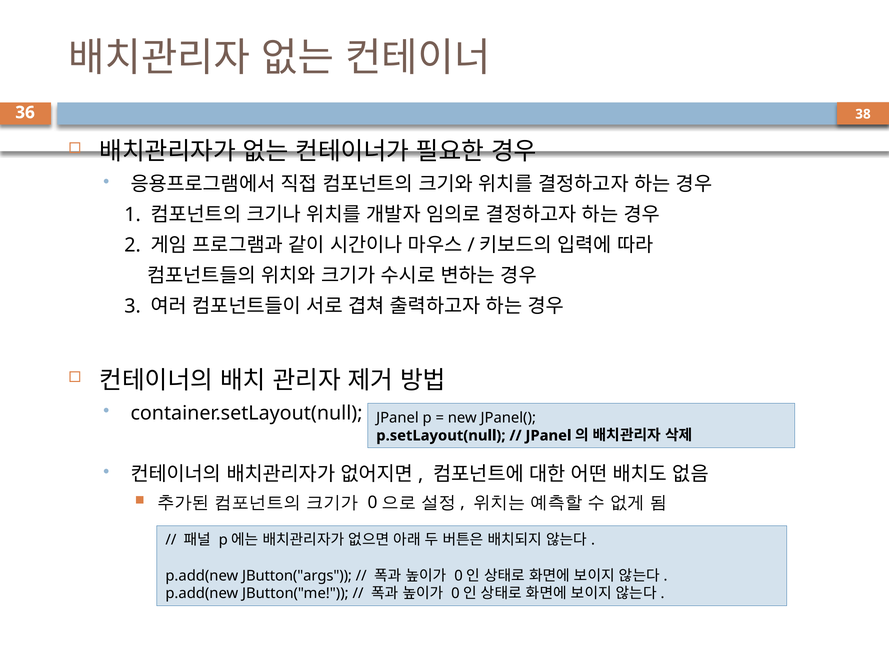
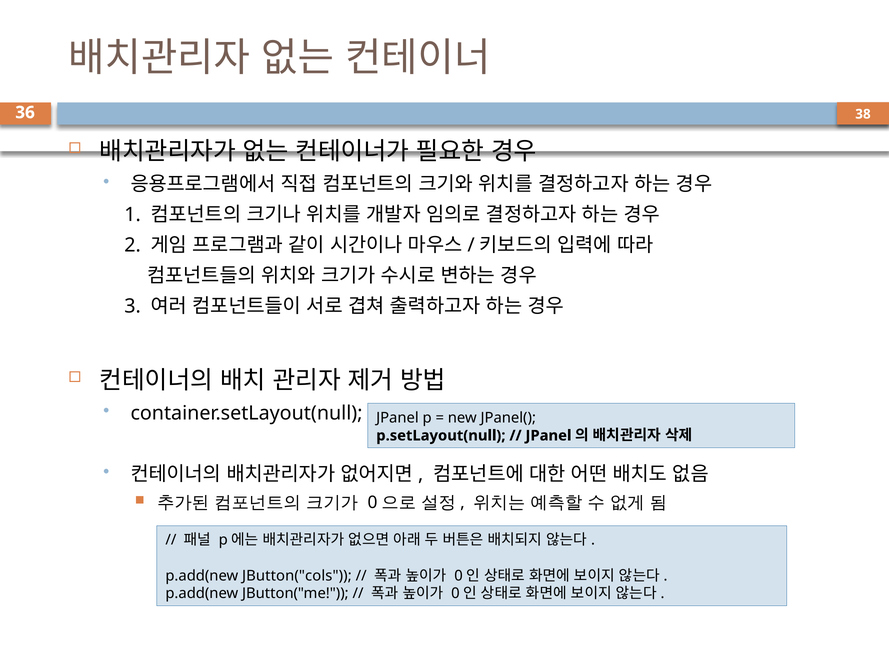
JButton("args: JButton("args -> JButton("cols (297, 575)
